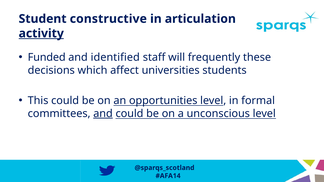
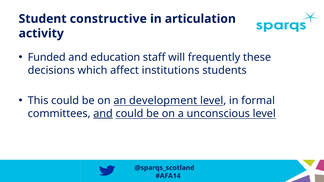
activity underline: present -> none (41, 33)
identified: identified -> education (115, 57)
universities: universities -> institutions (171, 70)
opportunities: opportunities -> development (163, 101)
